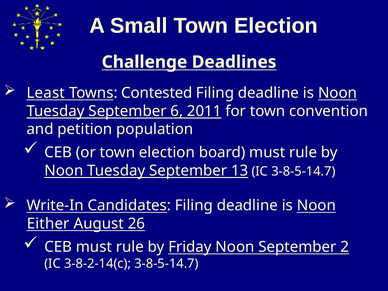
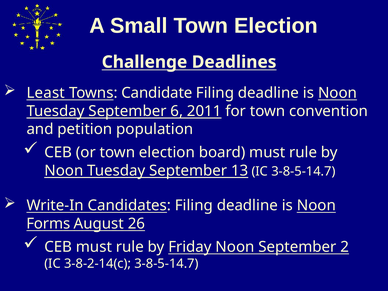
Contested: Contested -> Candidate (157, 93)
Either: Either -> Forms (48, 224)
